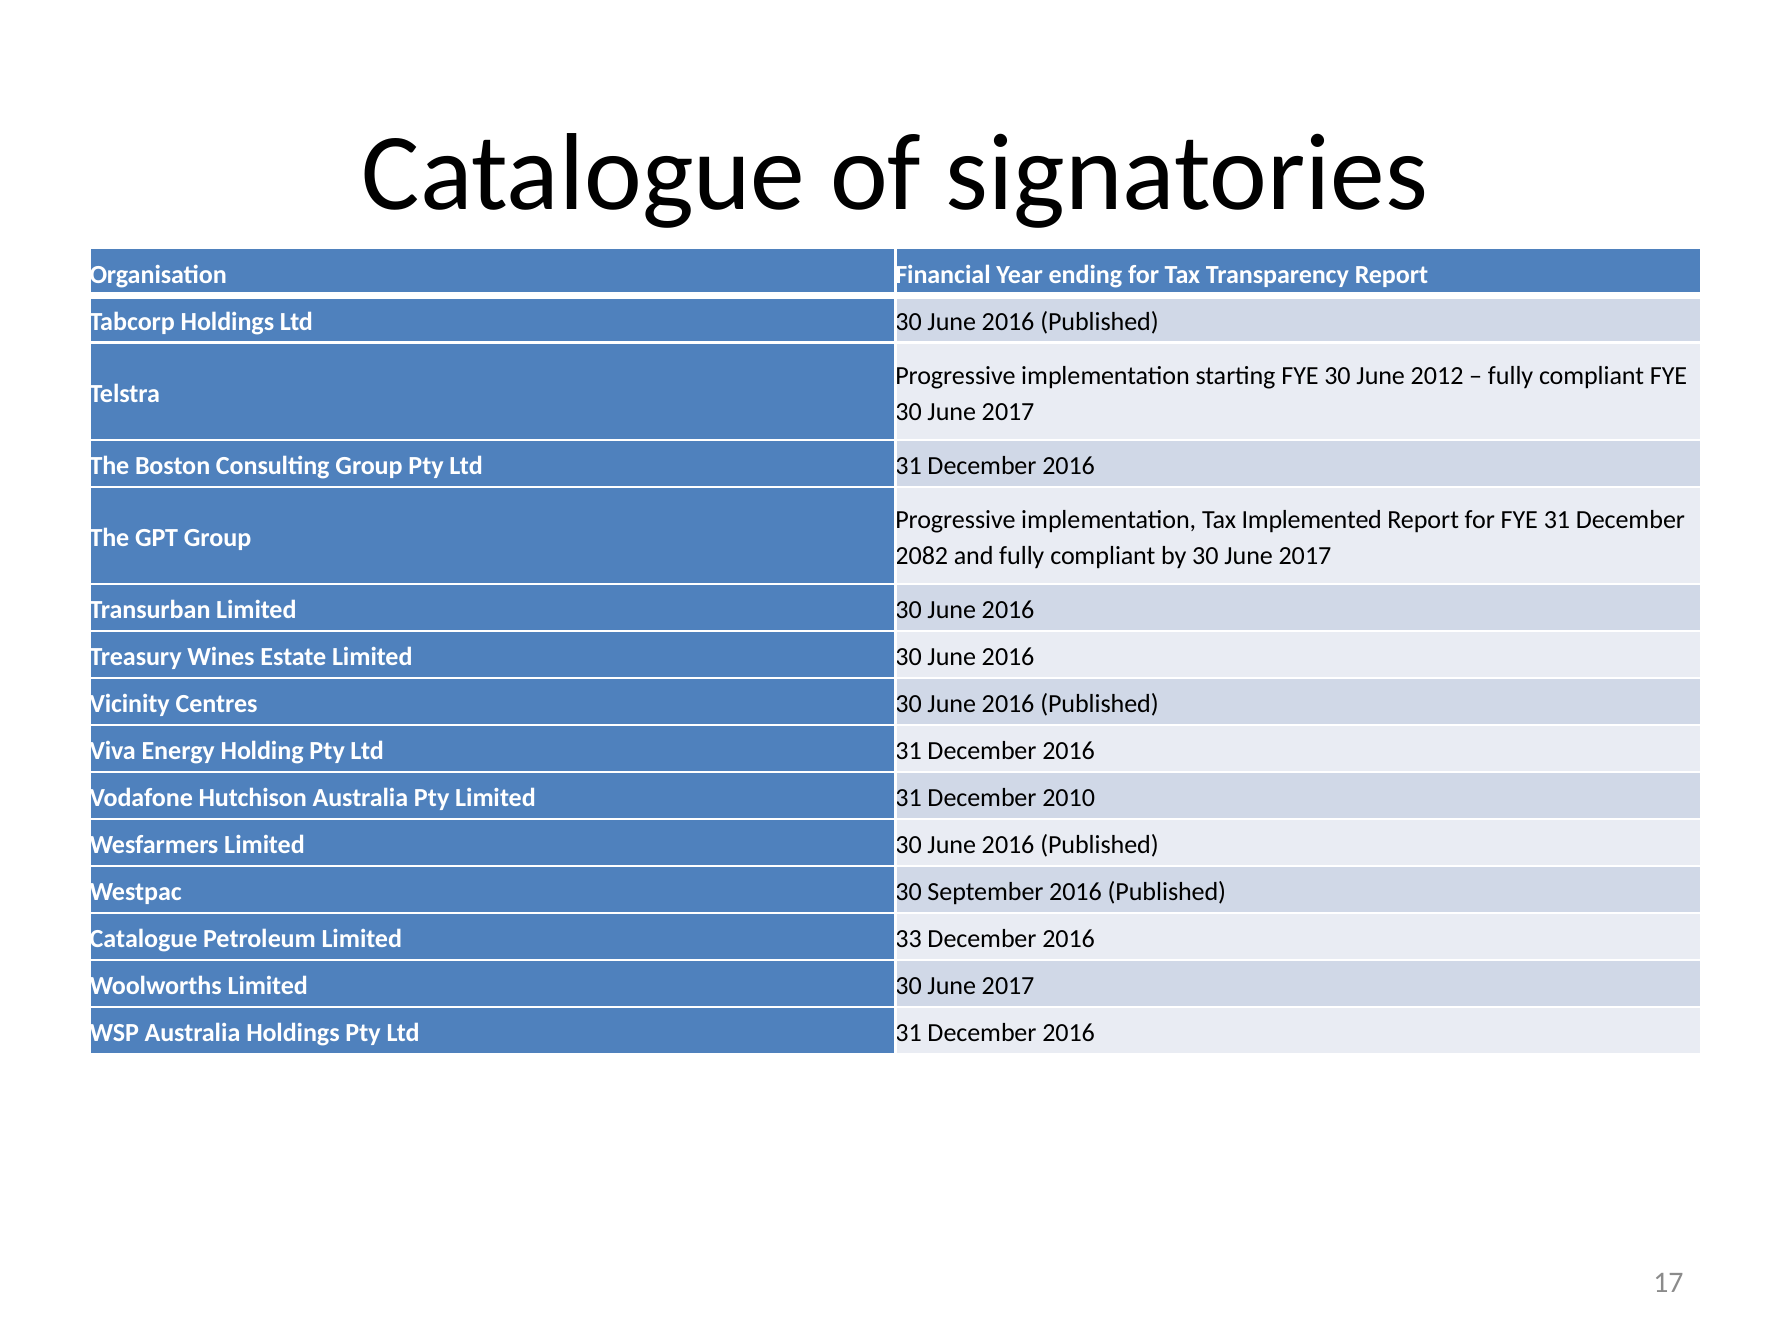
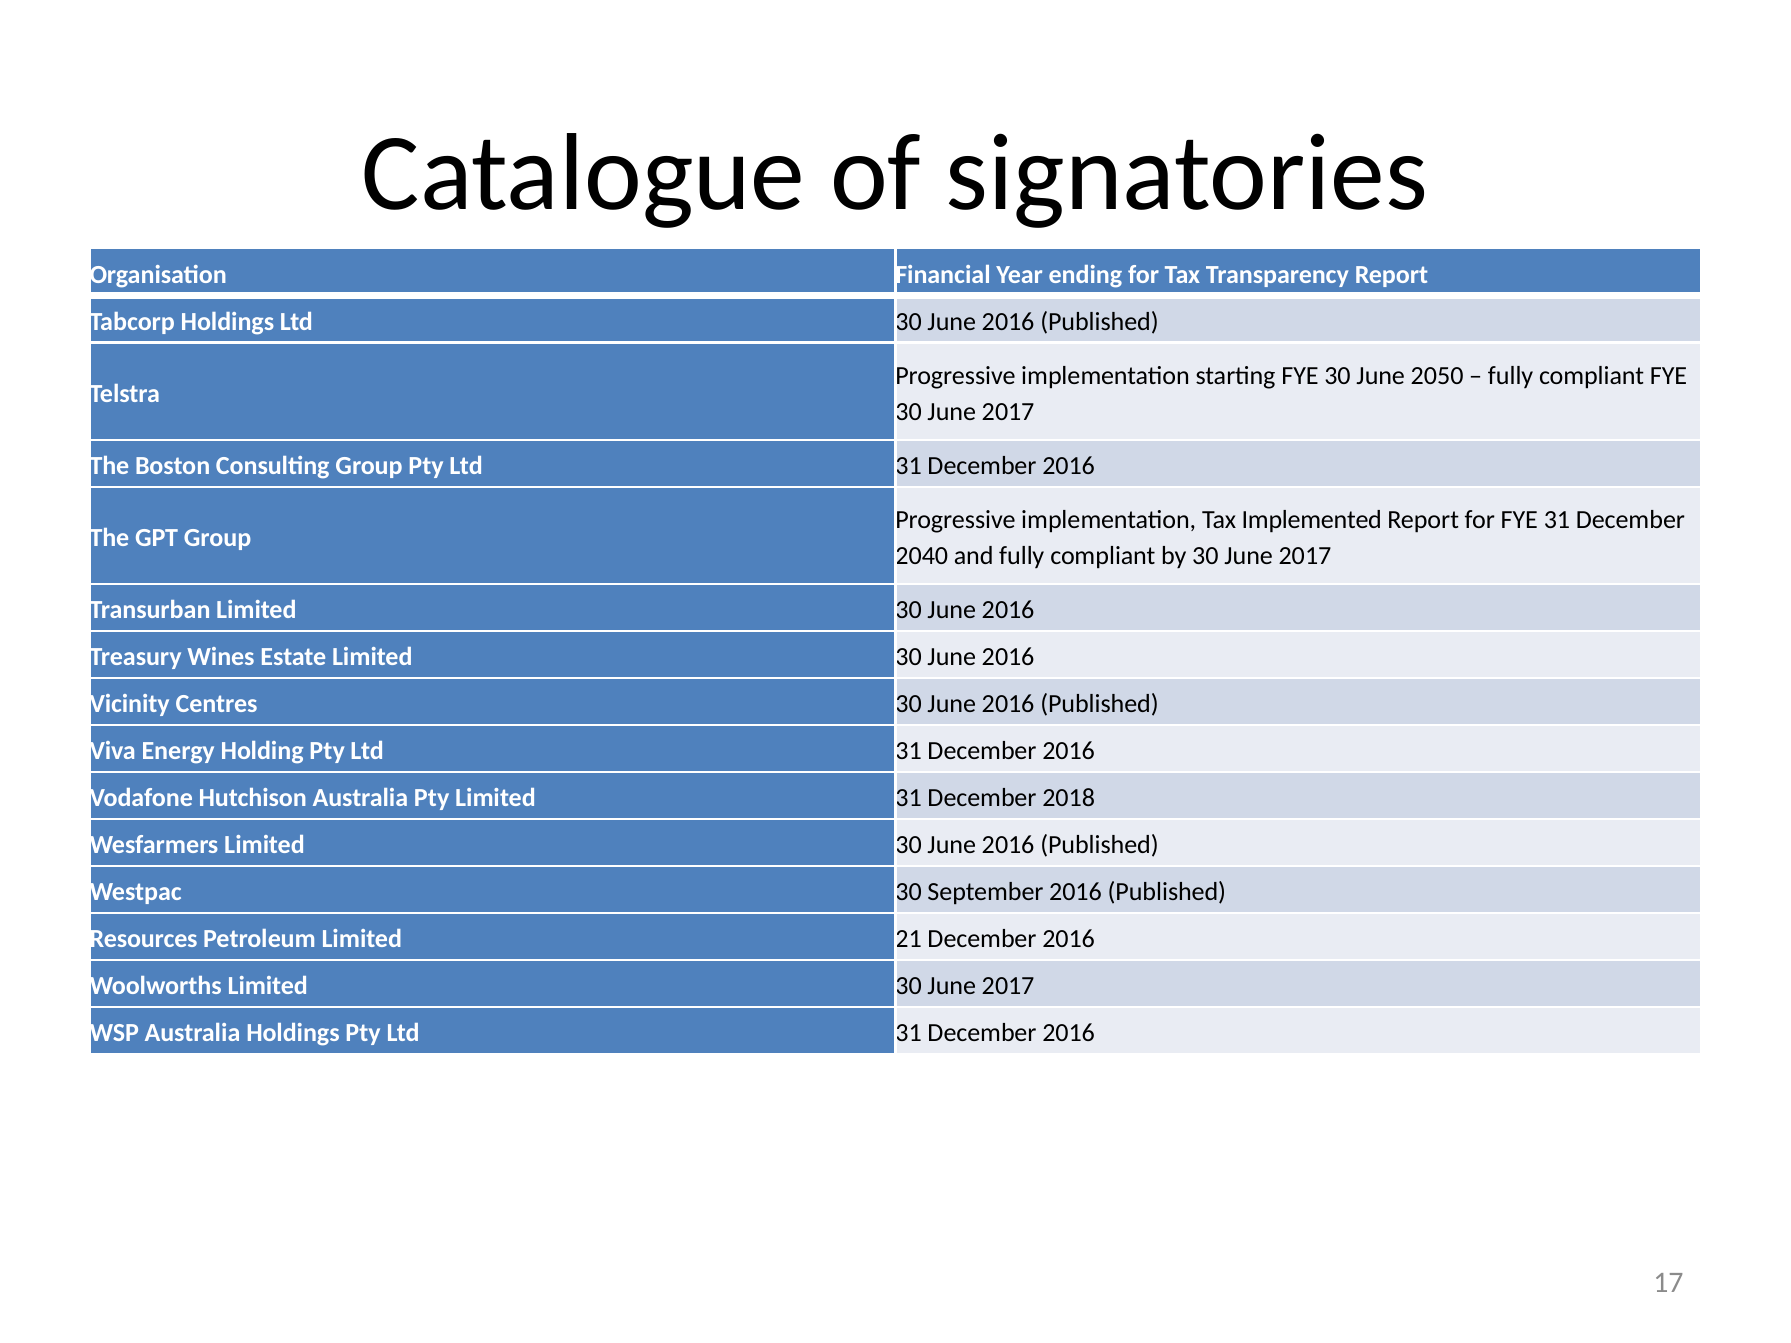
2012: 2012 -> 2050 (1437, 376)
2082: 2082 -> 2040 (922, 556)
2010: 2010 -> 2018 (1069, 798)
Catalogue: Catalogue -> Resources (144, 939)
33: 33 -> 21 (909, 939)
